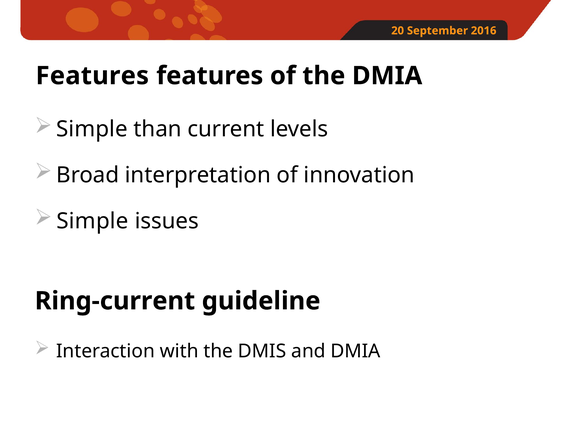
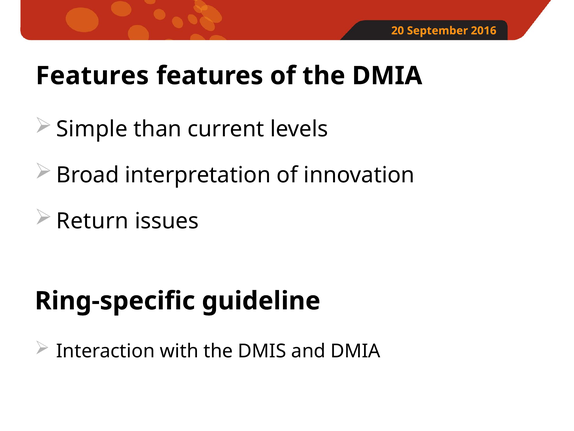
Simple: Simple -> Return (92, 221)
Ring-current: Ring-current -> Ring-specific (115, 301)
